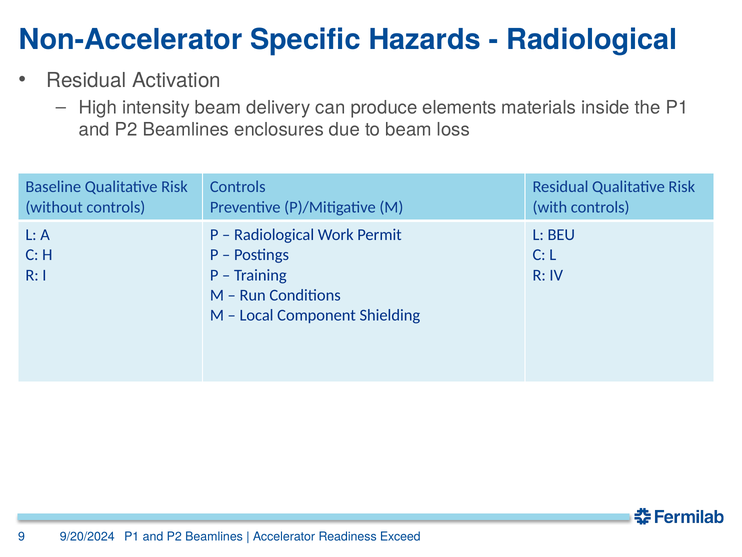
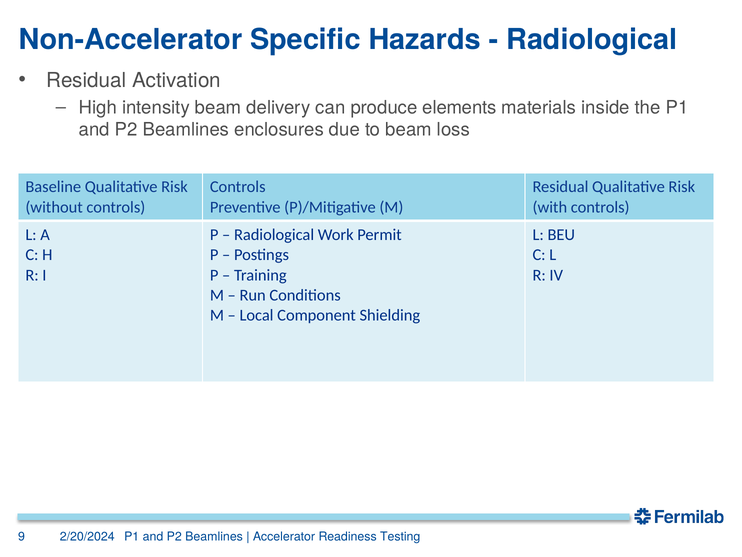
9/20/2024: 9/20/2024 -> 2/20/2024 (87, 536)
Exceed: Exceed -> Testing (400, 536)
